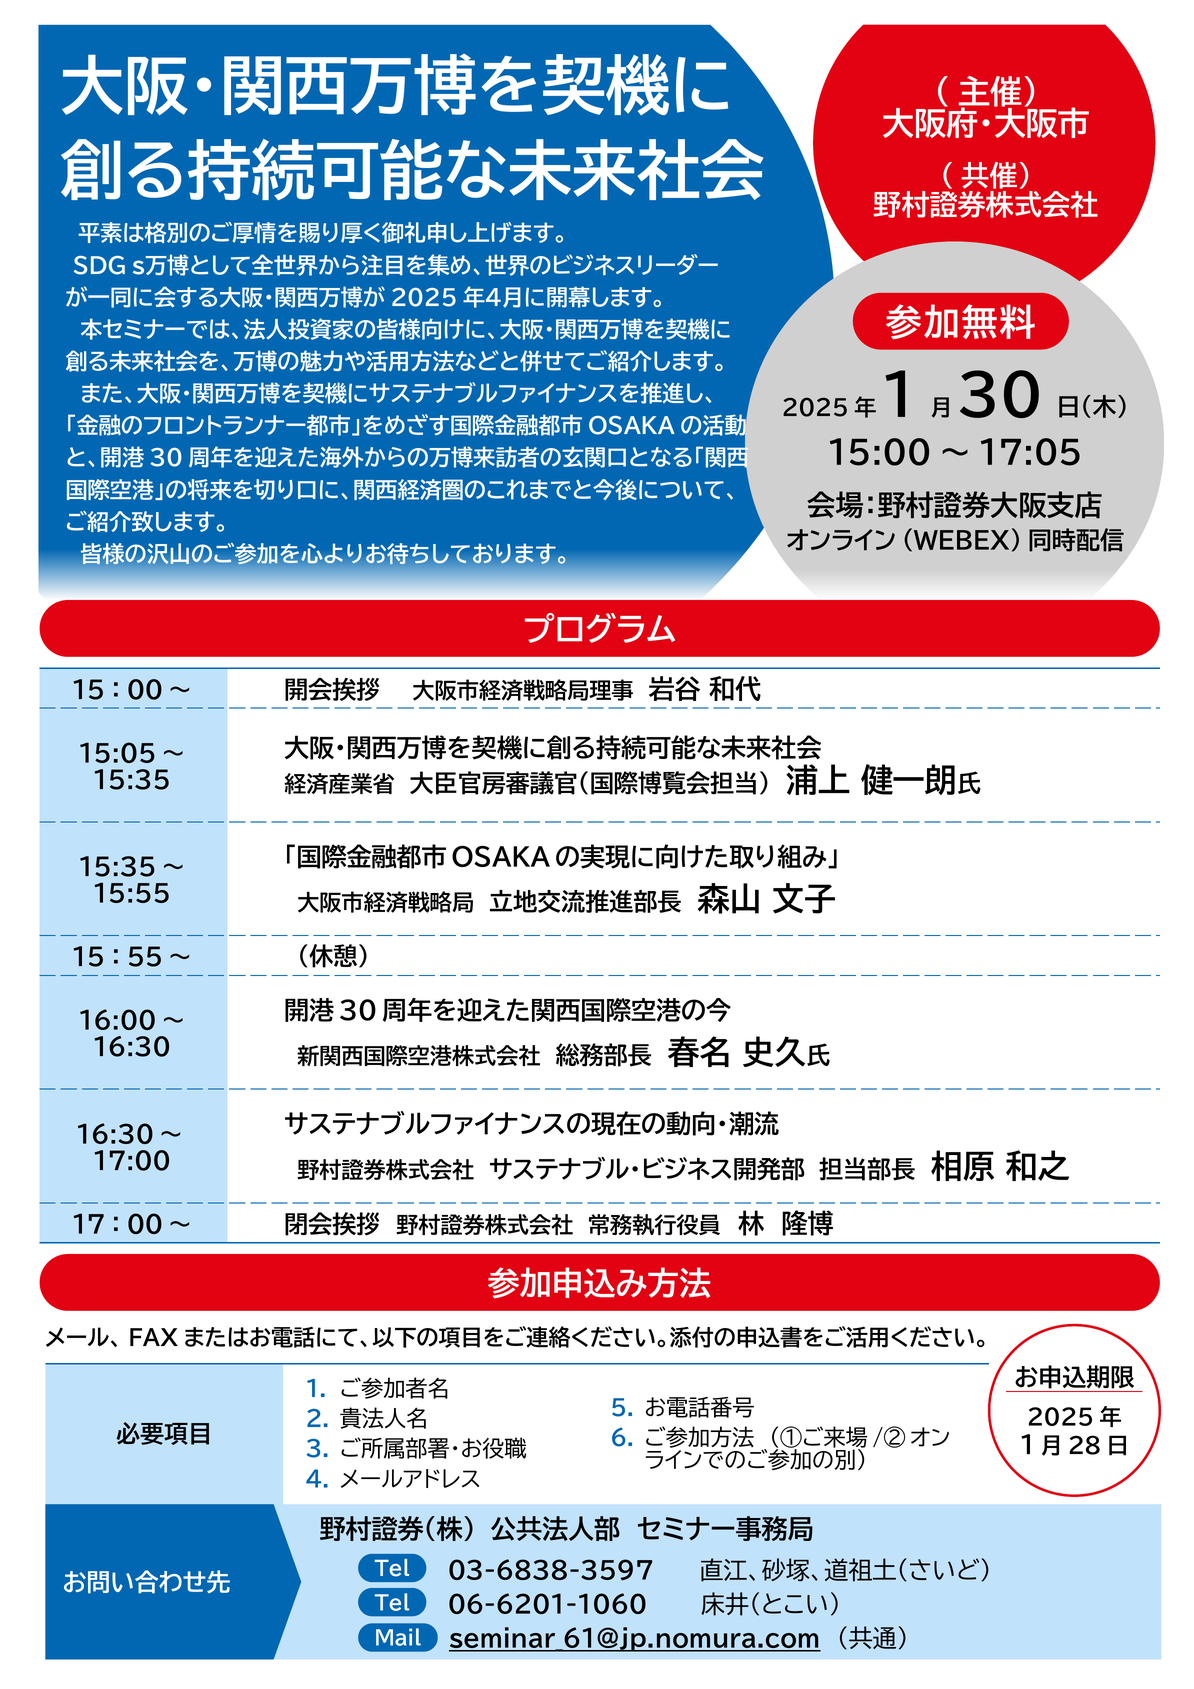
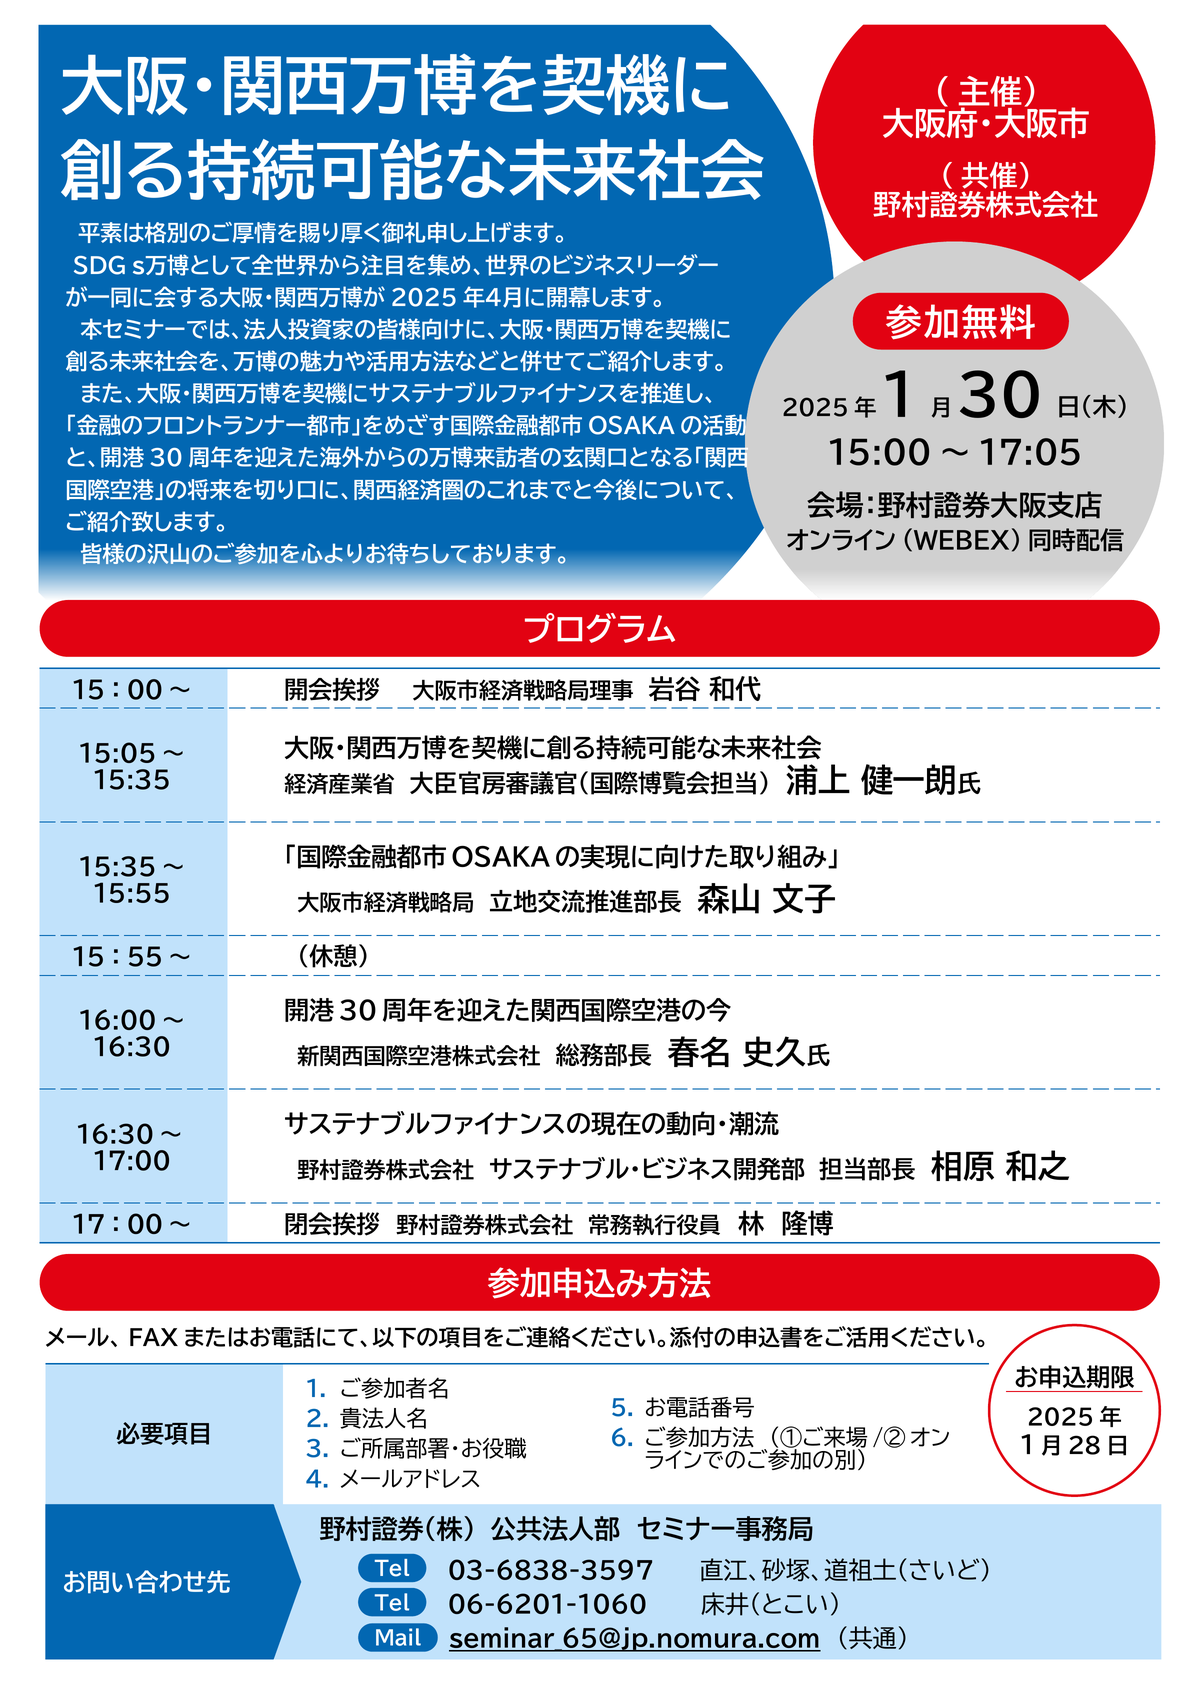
seminar_61@jp.nomura.com: seminar_61@jp.nomura.com -> seminar_65@jp.nomura.com (635, 1639)
